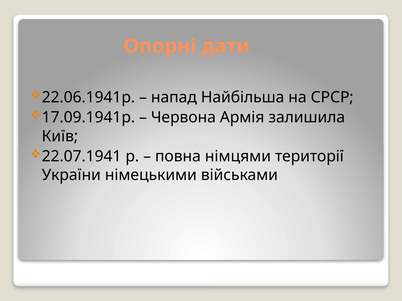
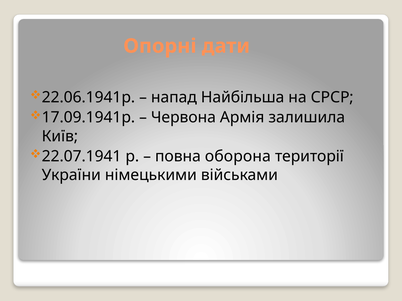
німцями: німцями -> оборона (238, 157)
